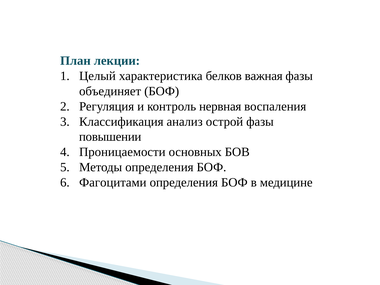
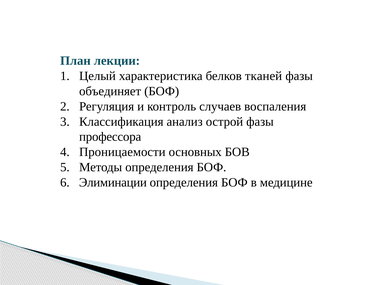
важная: важная -> тканей (264, 76)
нервная: нервная -> случаев (220, 106)
повышении: повышении -> профессора (110, 137)
Фагоцитами: Фагоцитами -> Элиминации (113, 182)
